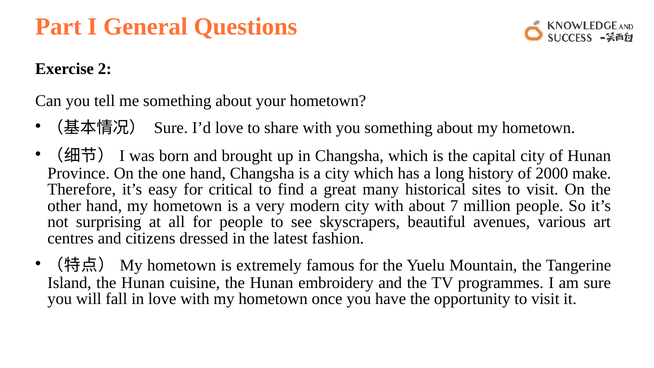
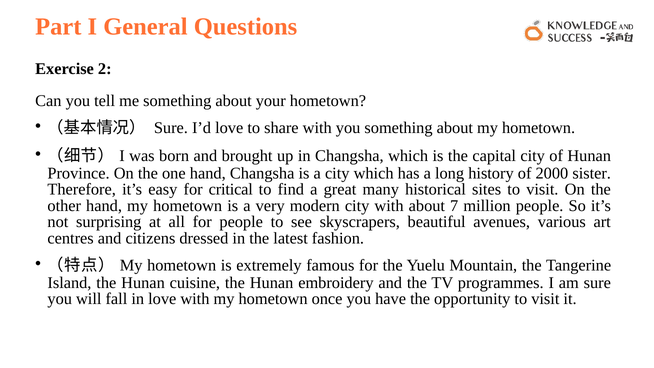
make: make -> sister (592, 173)
